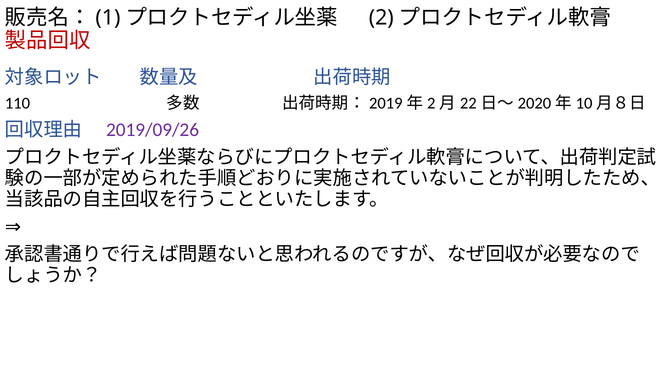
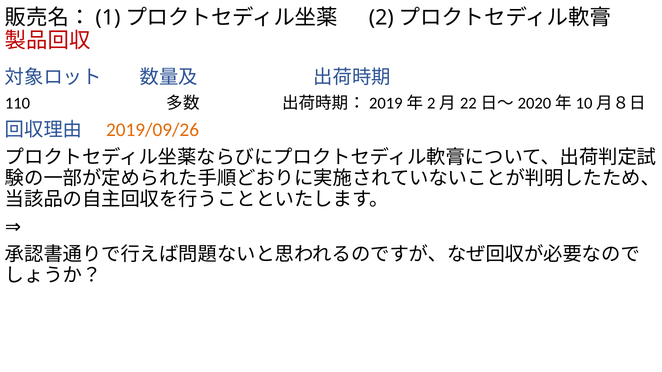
2019/09/26 colour: purple -> orange (153, 130)
